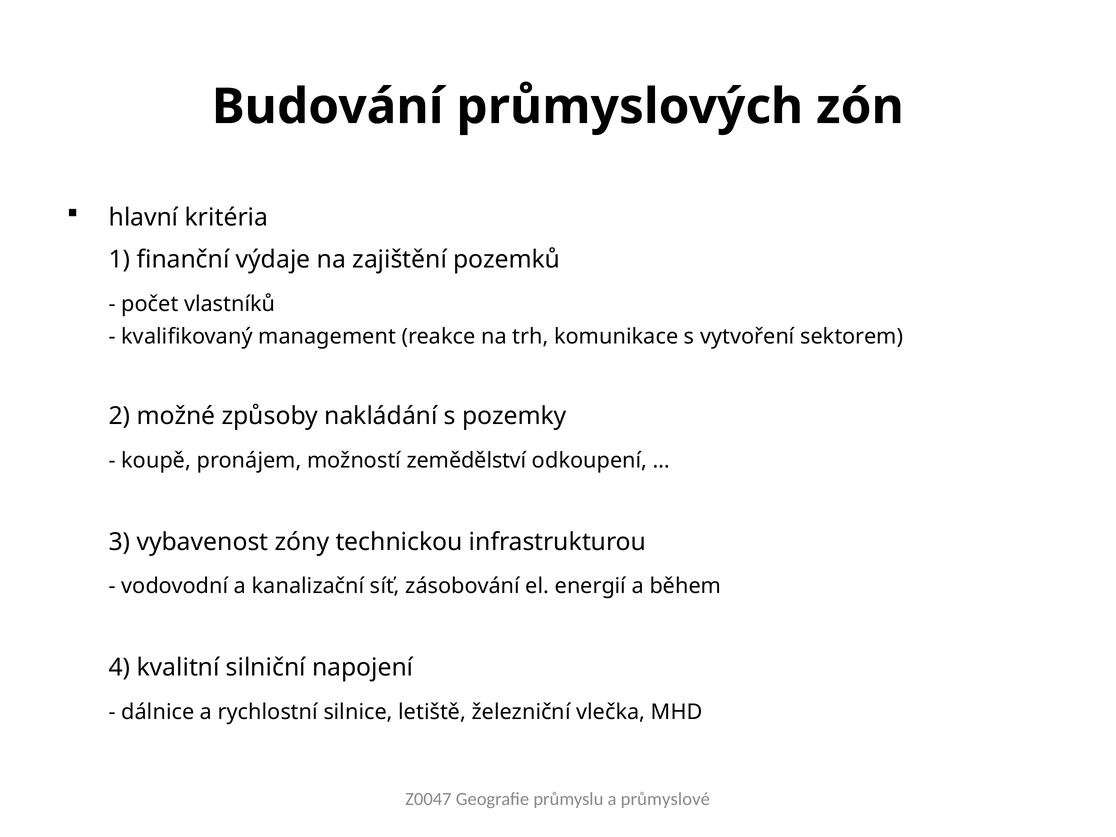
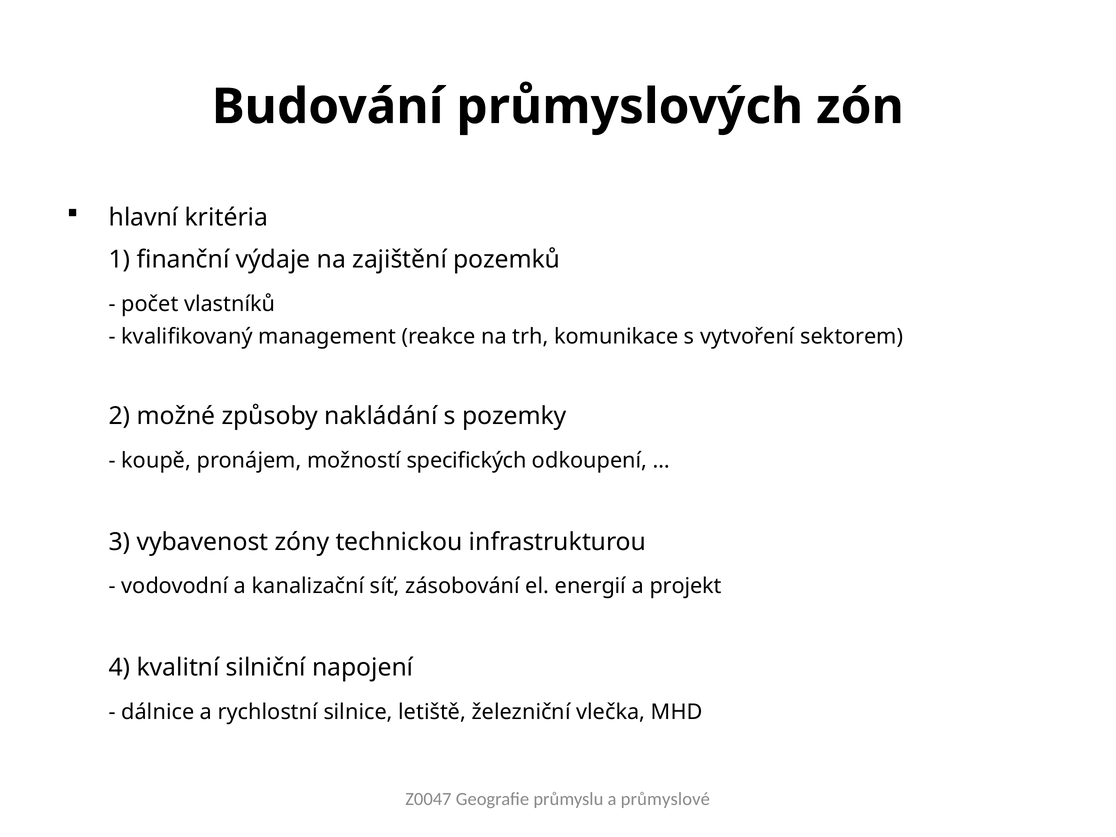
zemědělství: zemědělství -> specifických (467, 460)
během: během -> projekt (685, 586)
